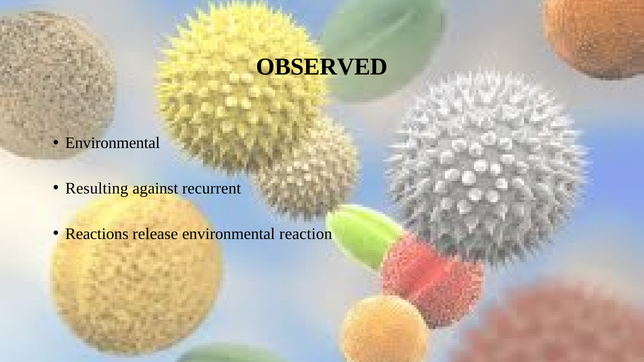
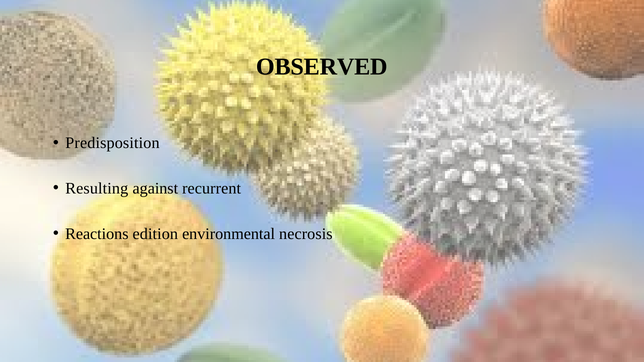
Environmental: Environmental -> Predisposition (112, 143)
release: release -> edition (155, 234)
reaction: reaction -> necrosis (306, 234)
